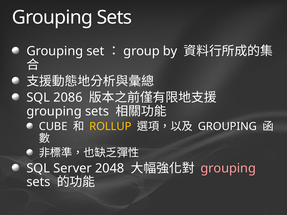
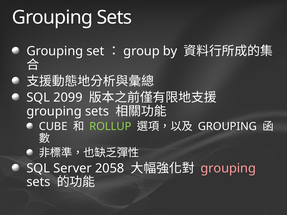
2086: 2086 -> 2099 (68, 98)
ROLLUP colour: yellow -> light green (110, 127)
2048: 2048 -> 2058 (110, 168)
